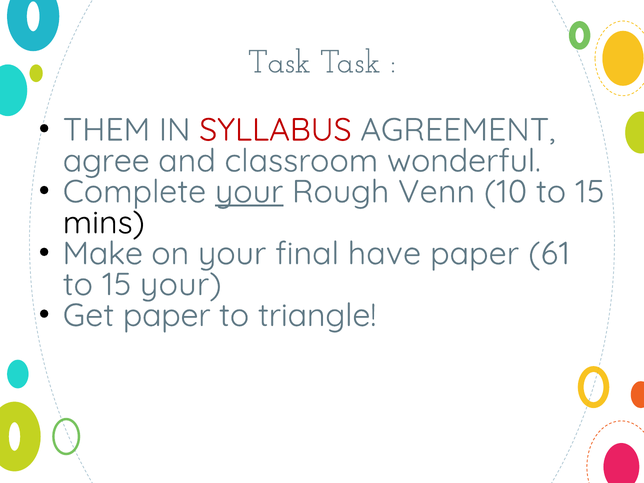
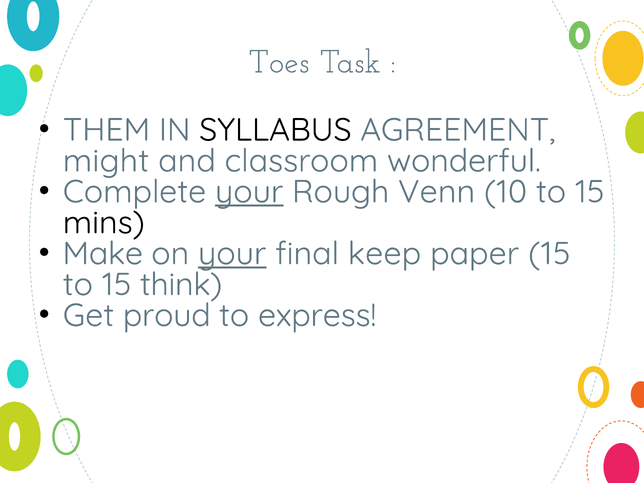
Task: Task -> Toes (279, 62)
SYLLABUS colour: red -> black (275, 130)
agree: agree -> might (106, 161)
your underline: none -> present (232, 254)
have: have -> keep (385, 254)
paper 61: 61 -> 15 (549, 254)
15 your: your -> think (181, 285)
Get paper: paper -> proud (167, 315)
triangle: triangle -> express (317, 315)
